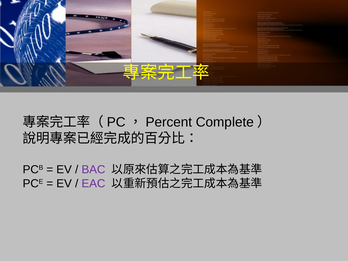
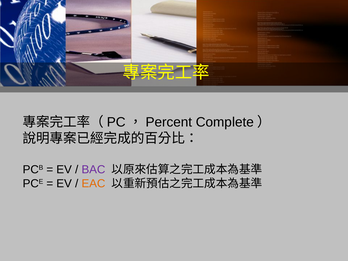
EAC colour: purple -> orange (93, 183)
